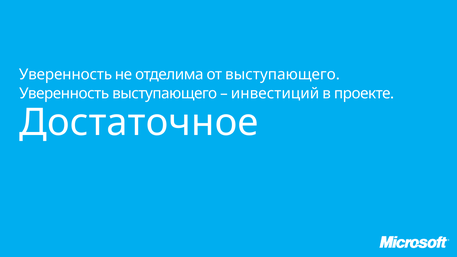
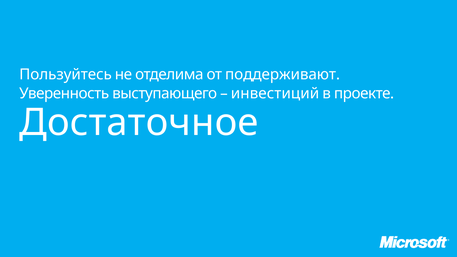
Уверенность: Уверенность -> Пользуйтесь (66, 75)
от выступающего: выступающего -> поддерживают (283, 75)
